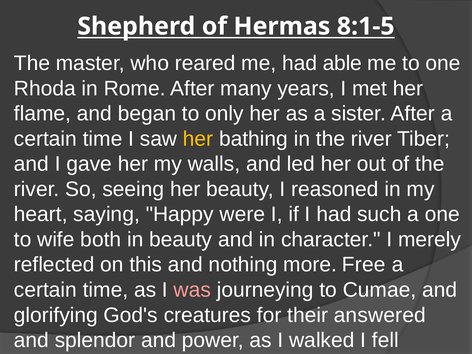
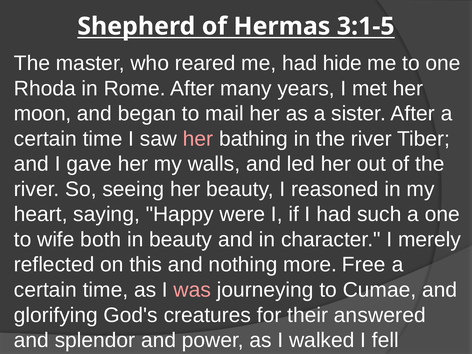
8:1-5: 8:1-5 -> 3:1-5 (366, 26)
able: able -> hide (342, 63)
flame: flame -> moon (43, 114)
only: only -> mail (224, 114)
her colour: yellow -> pink (198, 139)
